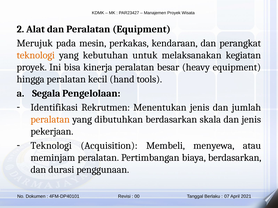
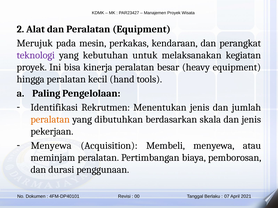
teknologi colour: orange -> purple (36, 55)
Segala: Segala -> Paling (46, 94)
Teknologi: Teknologi -> Menyewa (51, 146)
biaya berdasarkan: berdasarkan -> pemborosan (235, 158)
